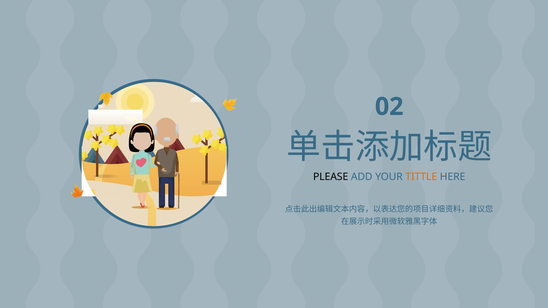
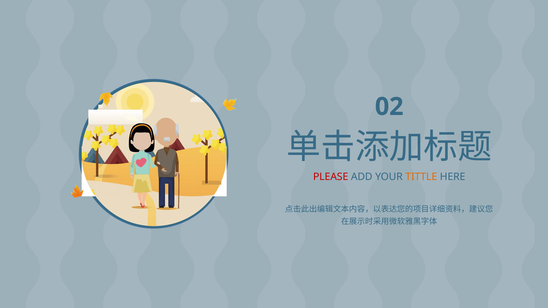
PLEASE colour: black -> red (331, 177)
